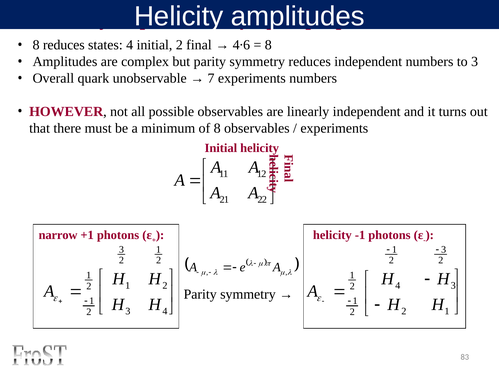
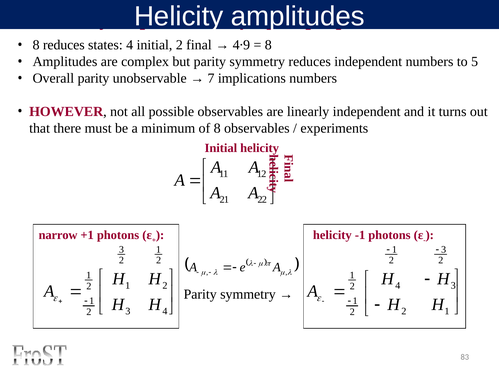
4∙6: 4∙6 -> 4∙9 (241, 45)
to 3: 3 -> 5 (475, 62)
Overall quark: quark -> parity (93, 78)
7 experiments: experiments -> implications (252, 78)
